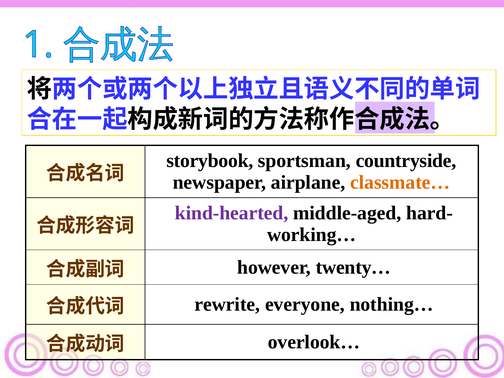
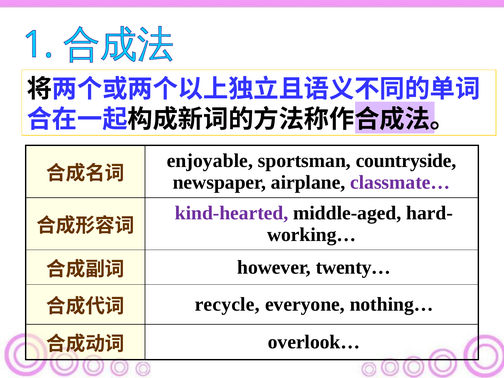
storybook: storybook -> enjoyable (210, 161)
classmate… colour: orange -> purple (400, 182)
rewrite: rewrite -> recycle (227, 305)
